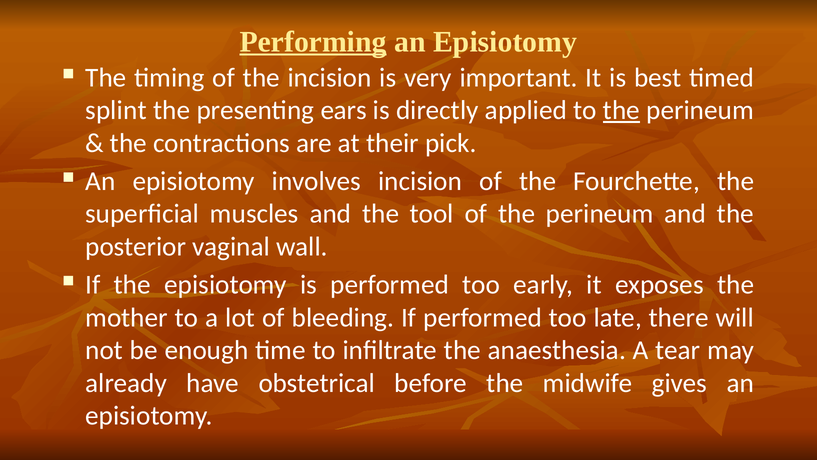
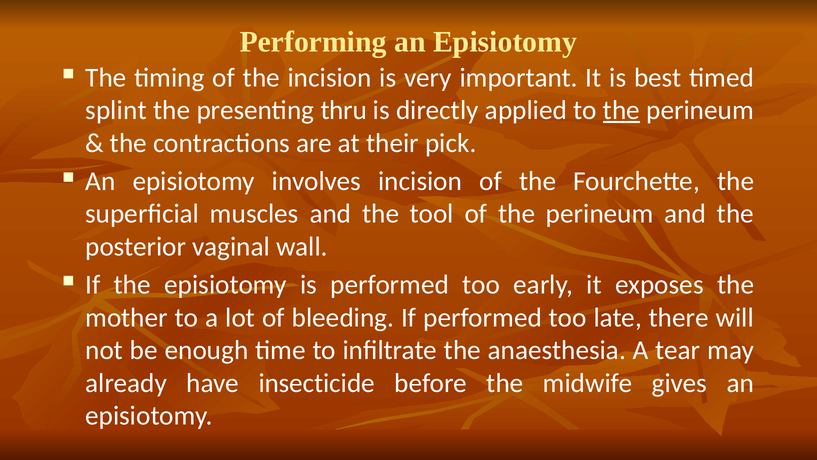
Performing underline: present -> none (313, 42)
ears: ears -> thru (344, 110)
obstetrical: obstetrical -> insecticide (317, 383)
